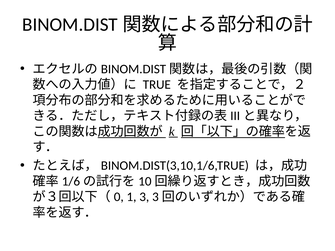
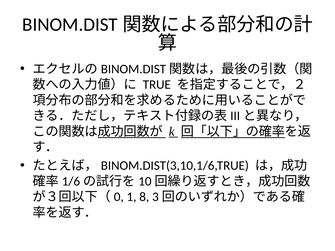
3: 3 -> 8 (144, 197)
